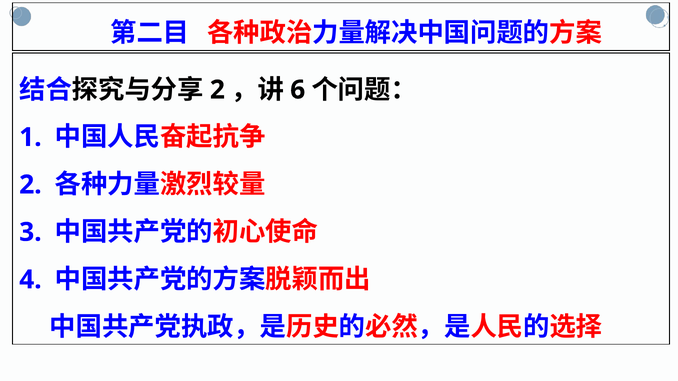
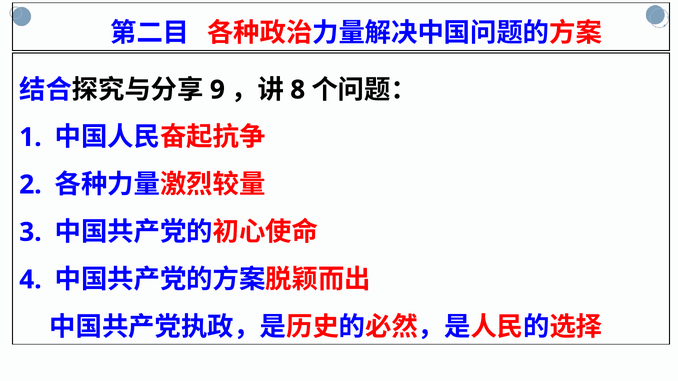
2: 2 -> 9 (217, 90)
6: 6 -> 8 (298, 90)
